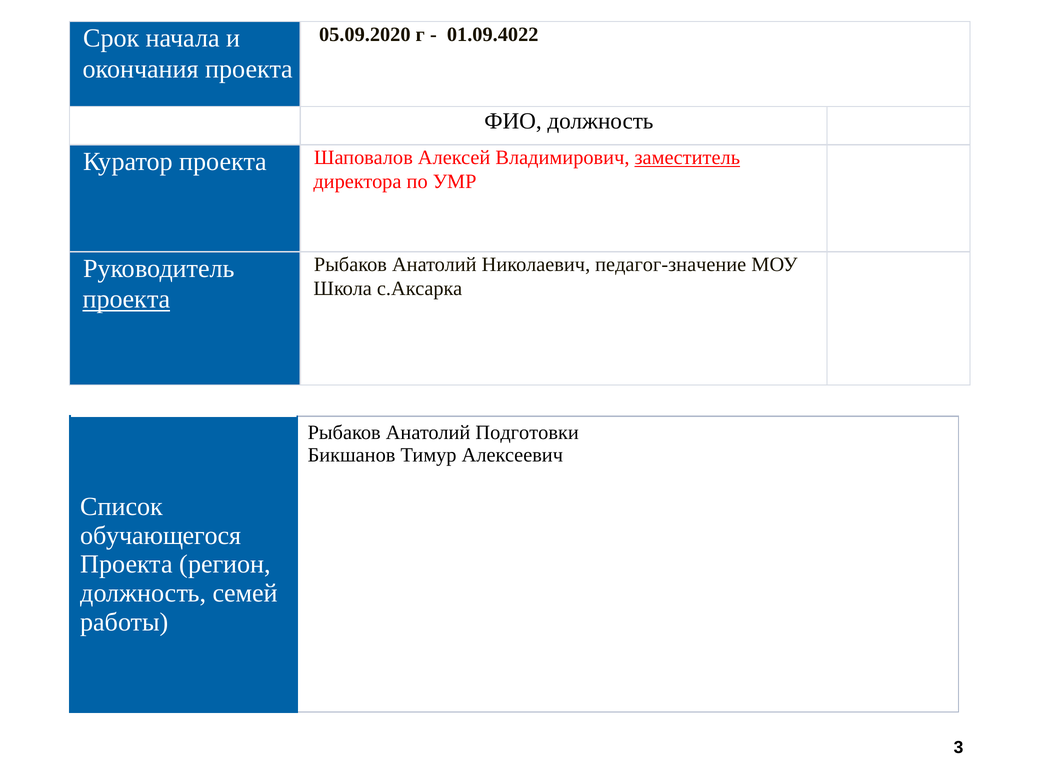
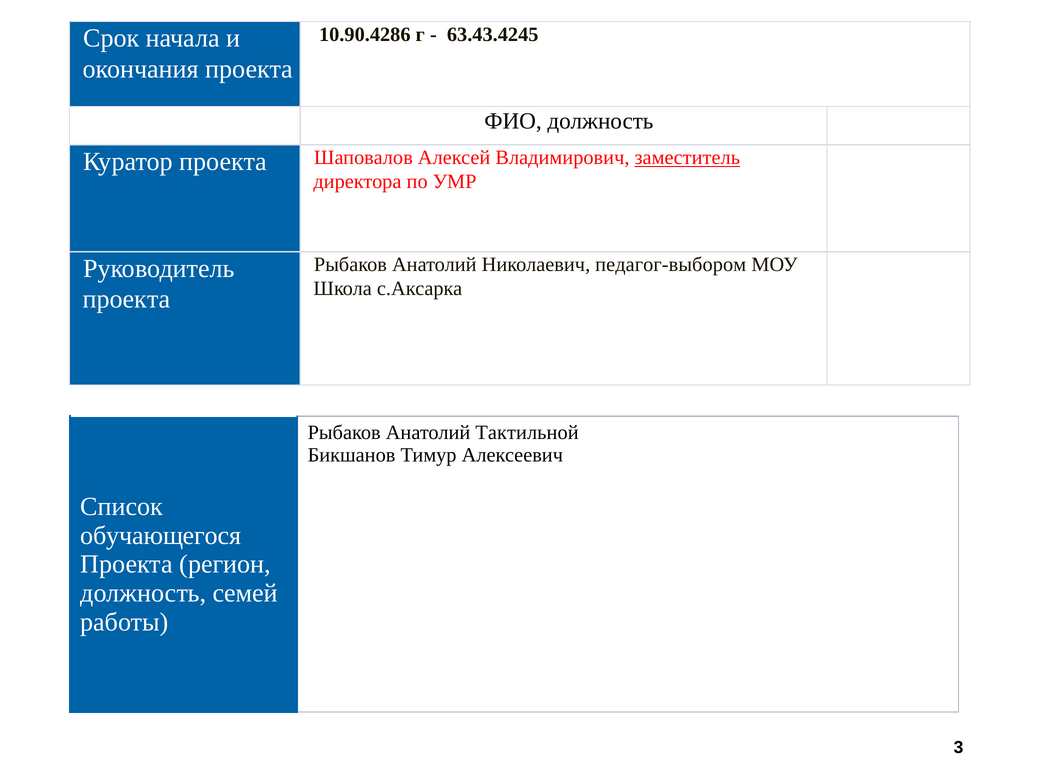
05.09.2020: 05.09.2020 -> 10.90.4286 (365, 35)
01.09.4022: 01.09.4022 -> 63.43.4245 (493, 35)
педагог-значение: педагог-значение -> педагог-выбором (671, 265)
проекта underline: present -> none (126, 300)
Подготовки: Подготовки -> Тактильной (527, 433)
